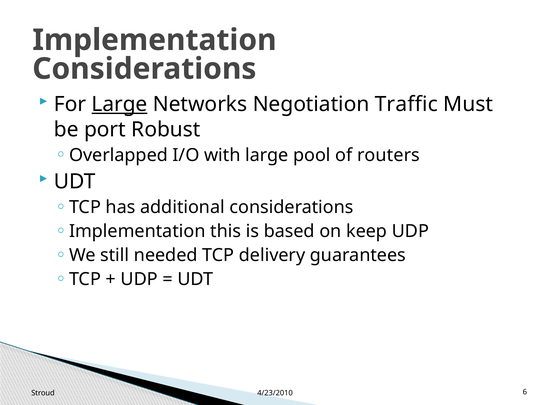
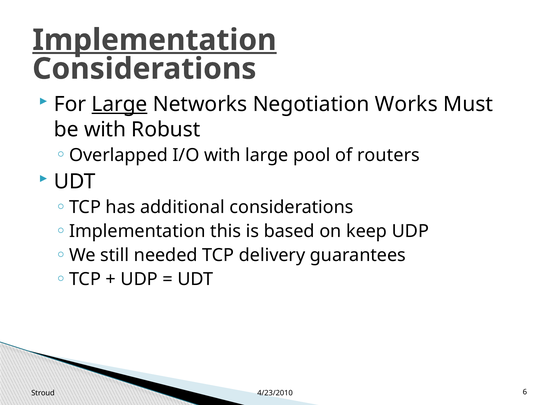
Implementation underline: none -> present (154, 40)
Traffic: Traffic -> Works (406, 104)
be port: port -> with (105, 129)
